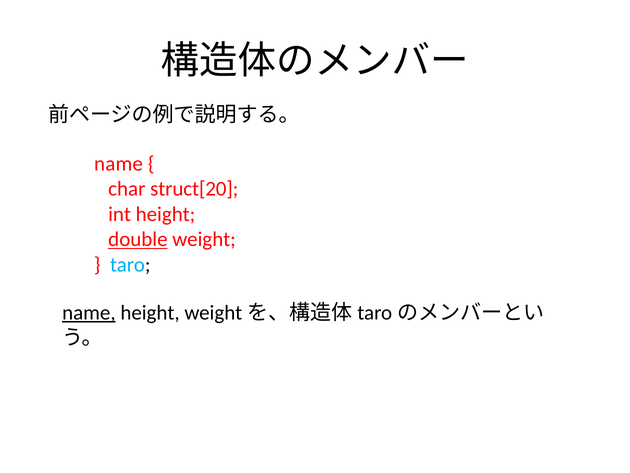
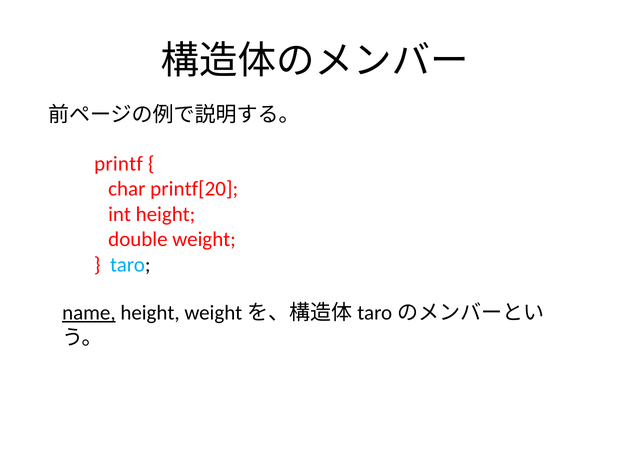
name: name -> printf (118, 164)
struct[20: struct[20 -> printf[20 (194, 189)
double underline: present -> none (138, 239)
